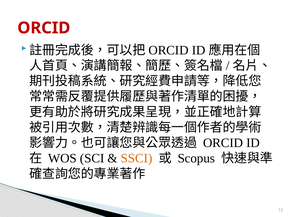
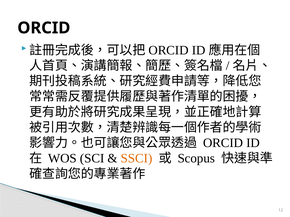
ORCID colour: red -> black (44, 28)
